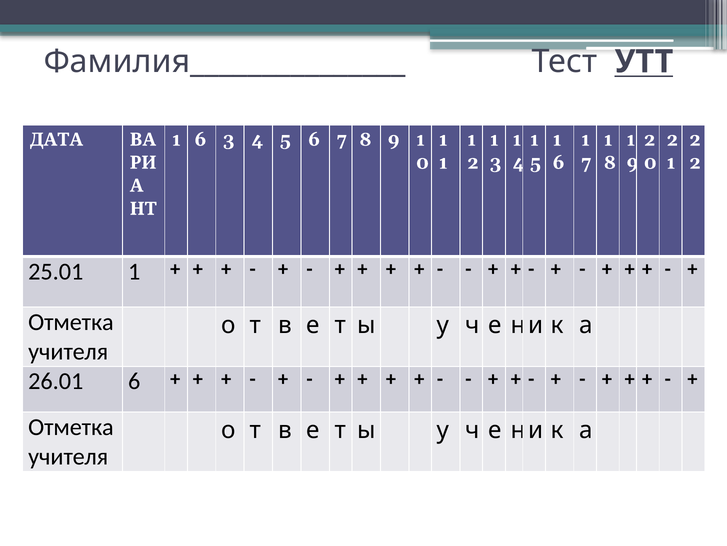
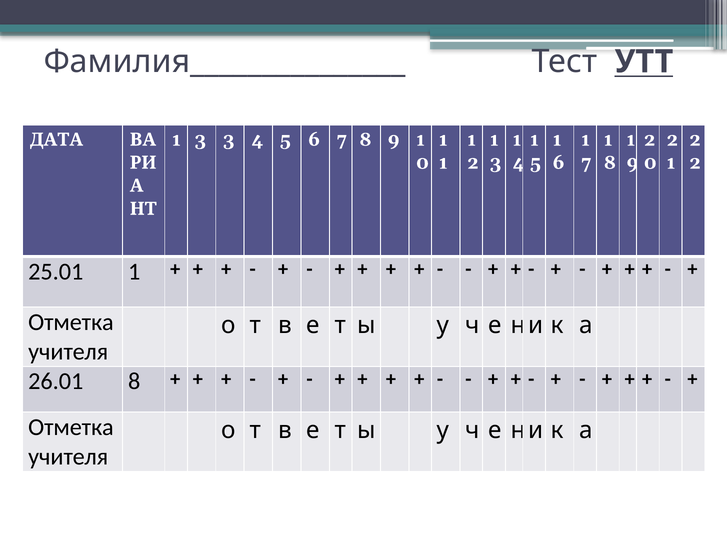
6: 6 -> 3 (200, 139)
26.01 6: 6 -> 8 (134, 381)
